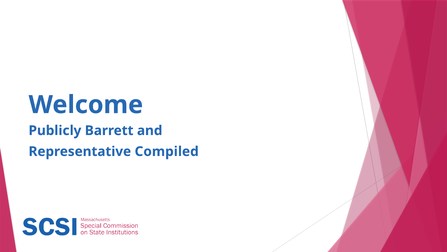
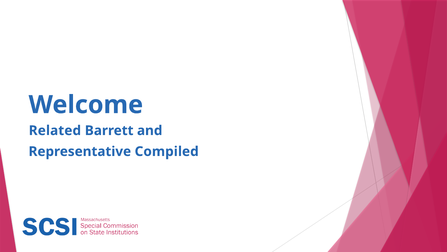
Publicly: Publicly -> Related (55, 130)
